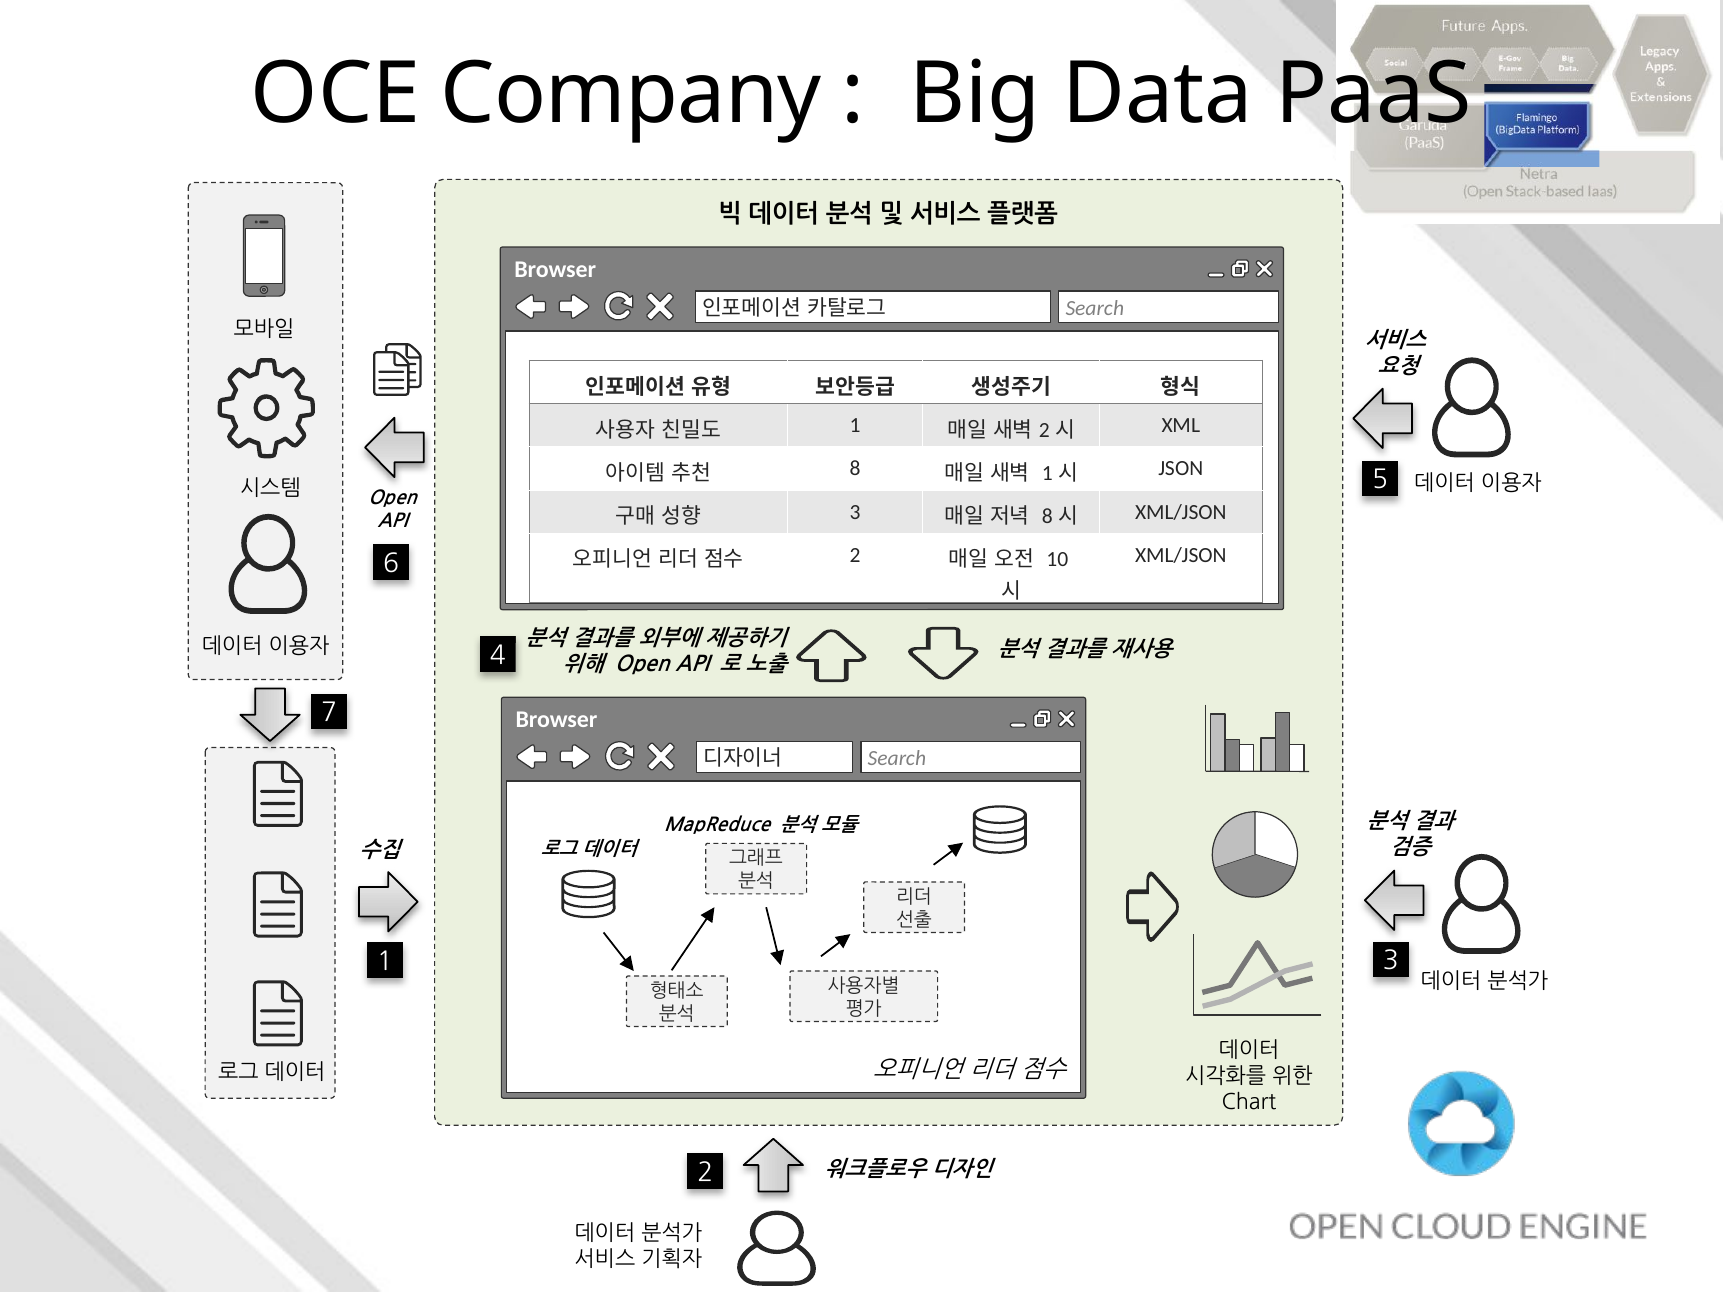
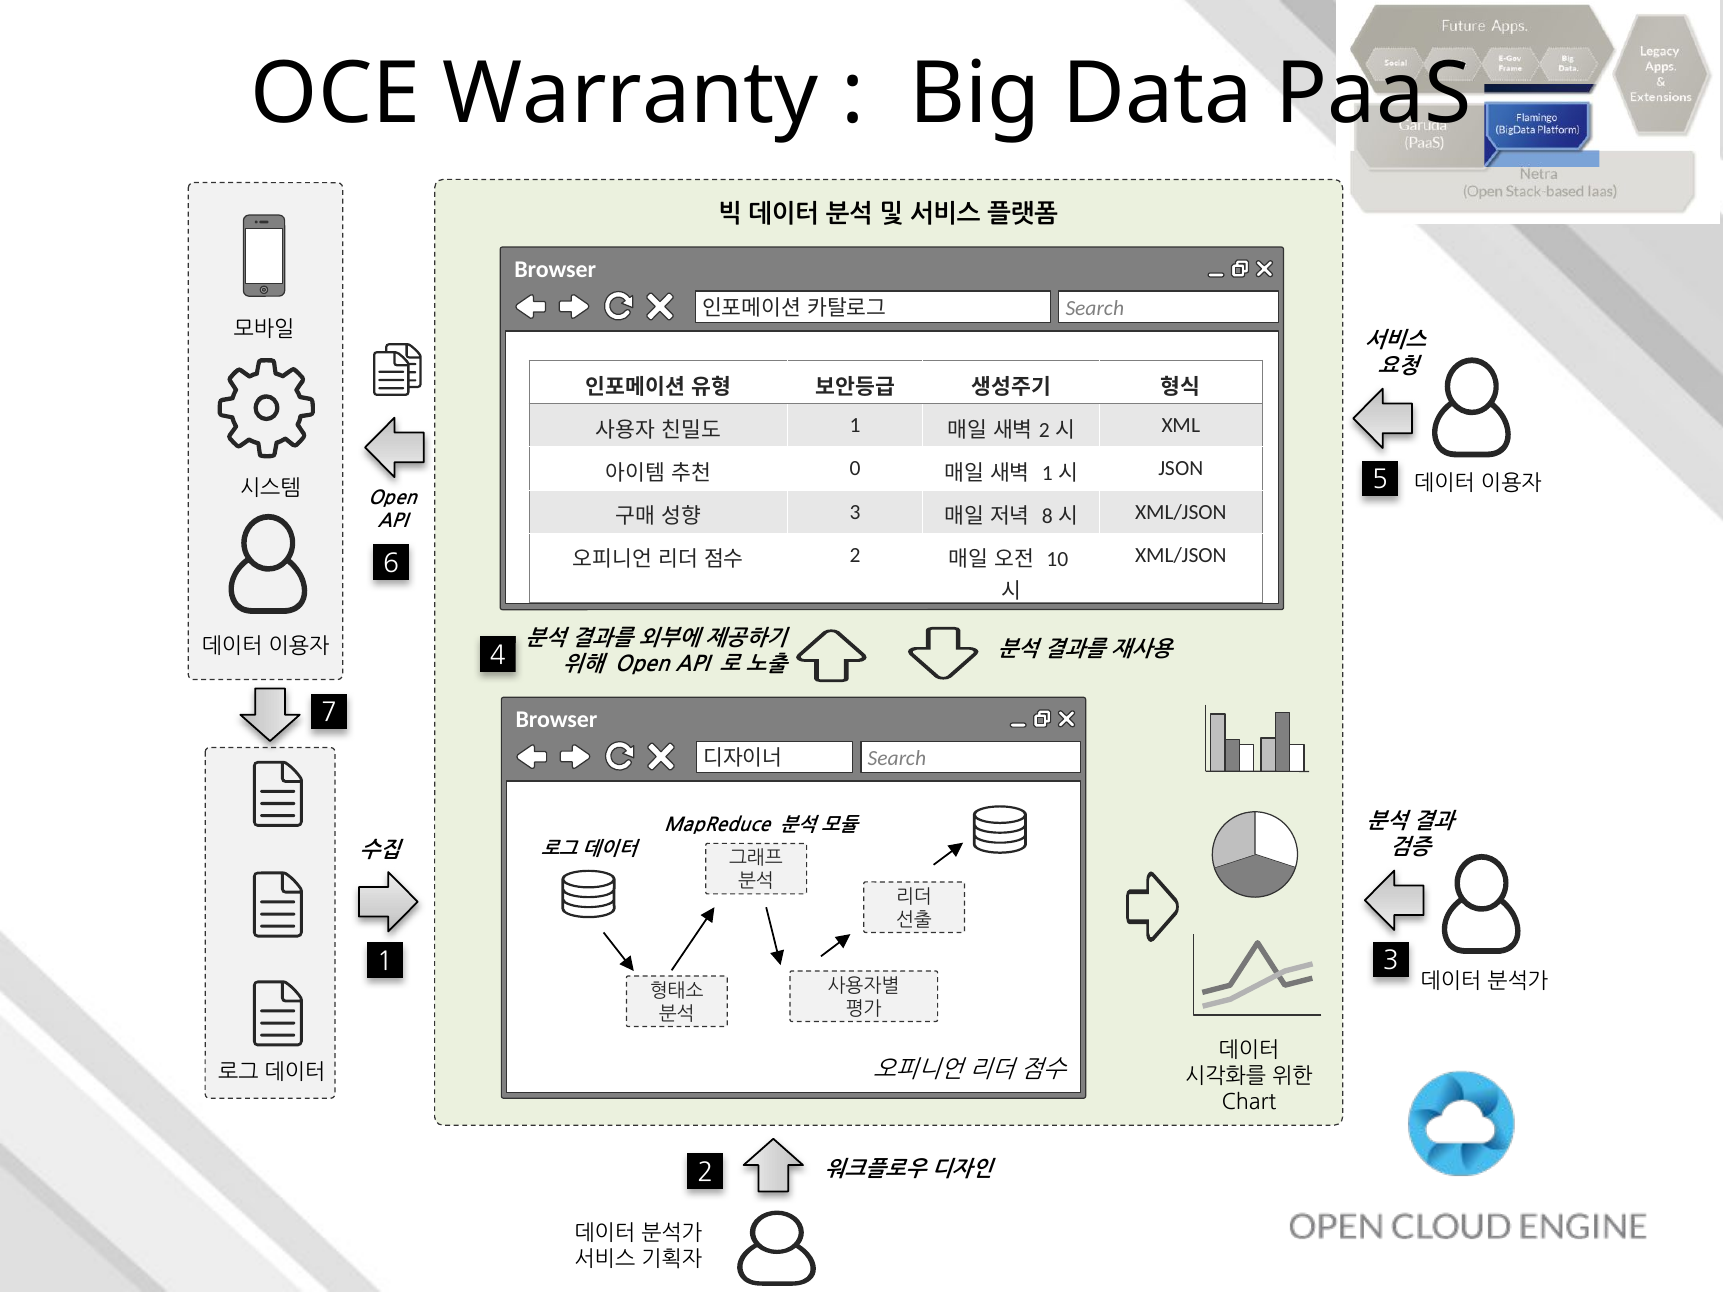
Company: Company -> Warranty (631, 94)
8: 8 -> 0 (855, 469)
